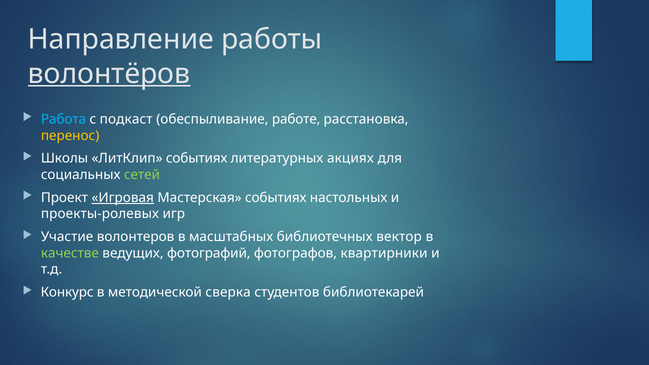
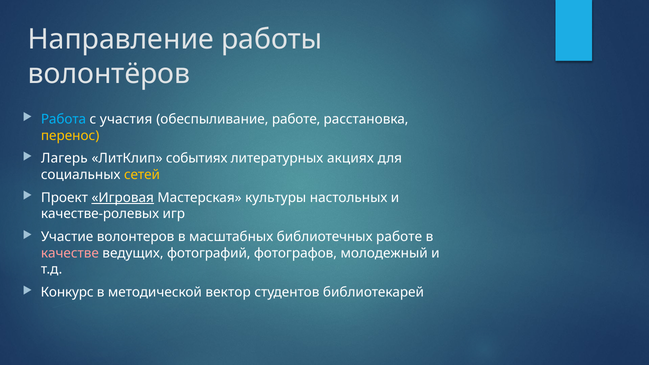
волонтёров underline: present -> none (109, 74)
подкаст: подкаст -> участия (126, 119)
Школы: Школы -> Лагерь (64, 159)
сетей colour: light green -> yellow (142, 175)
Мастерская событиях: событиях -> культуры (276, 198)
проекты-ролевых: проекты-ролевых -> качестве-ролевых (100, 214)
библиотечных вектор: вектор -> работе (399, 237)
качестве colour: light green -> pink (70, 253)
квартирники: квартирники -> молодежный (384, 253)
сверка: сверка -> вектор (228, 292)
